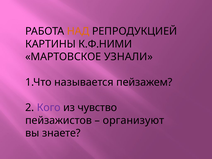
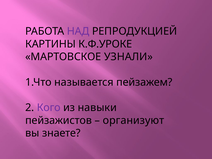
НАД colour: orange -> purple (78, 31)
К.Ф.НИМИ: К.Ф.НИМИ -> К.Ф.УРОКЕ (105, 44)
чувство: чувство -> навыки (97, 108)
